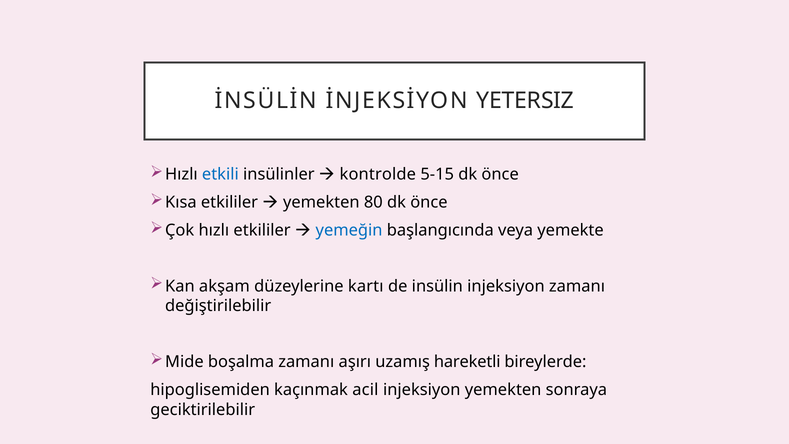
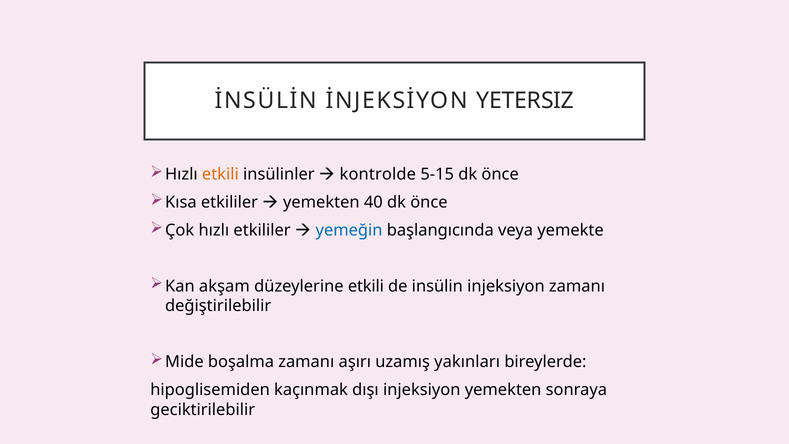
etkili colour: blue -> orange (220, 174)
80: 80 -> 40 (373, 202)
düzeylerine kartı: kartı -> etkili (366, 286)
hareketli: hareketli -> yakınları (467, 362)
acil: acil -> dışı (365, 390)
